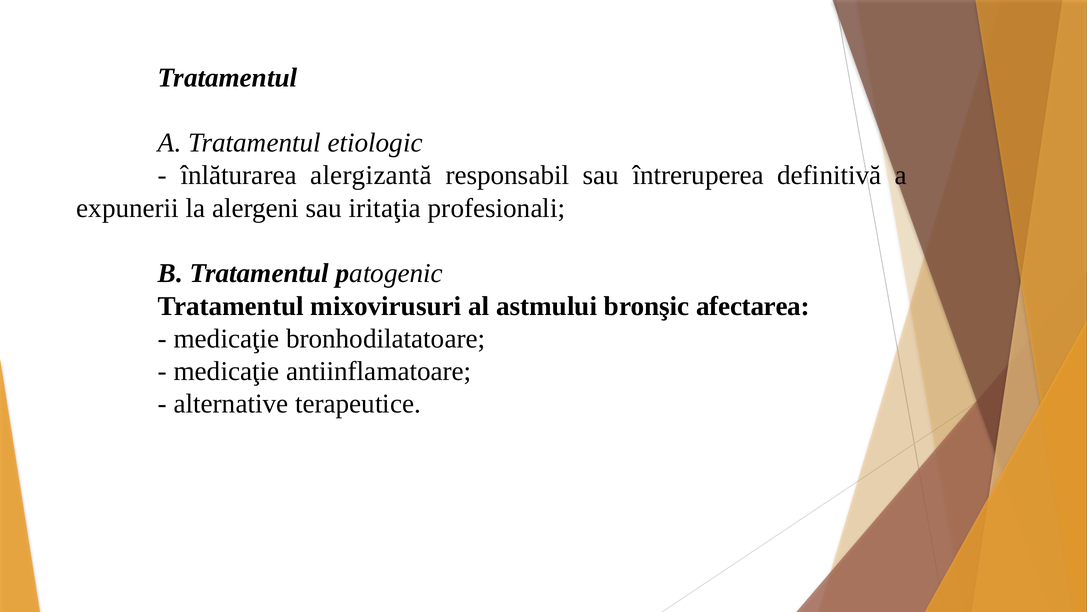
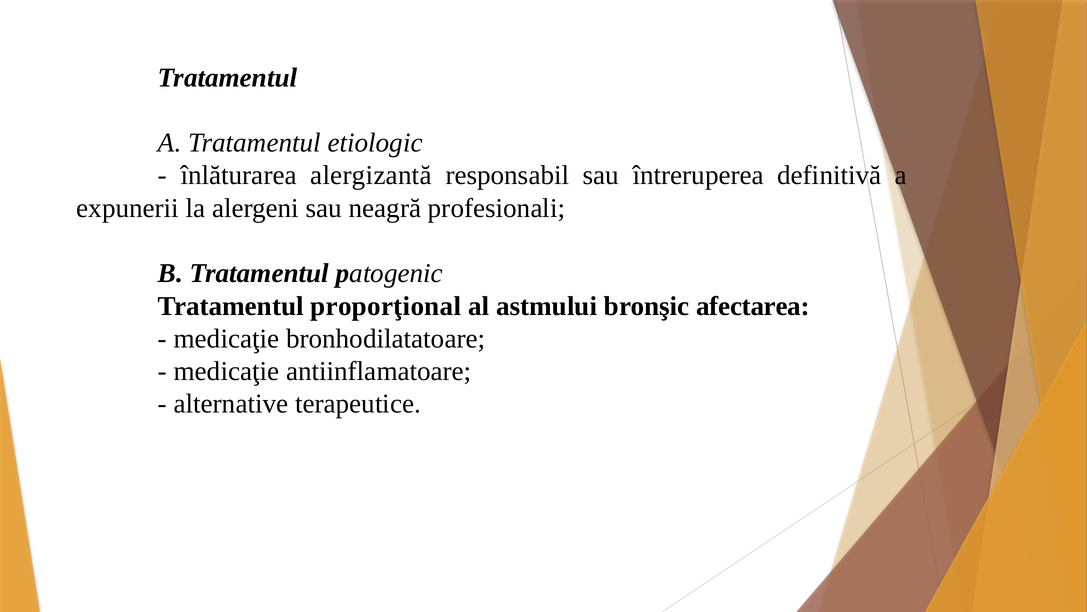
iritaţia: iritaţia -> neagră (385, 208)
mixovirusuri: mixovirusuri -> proporţional (386, 306)
